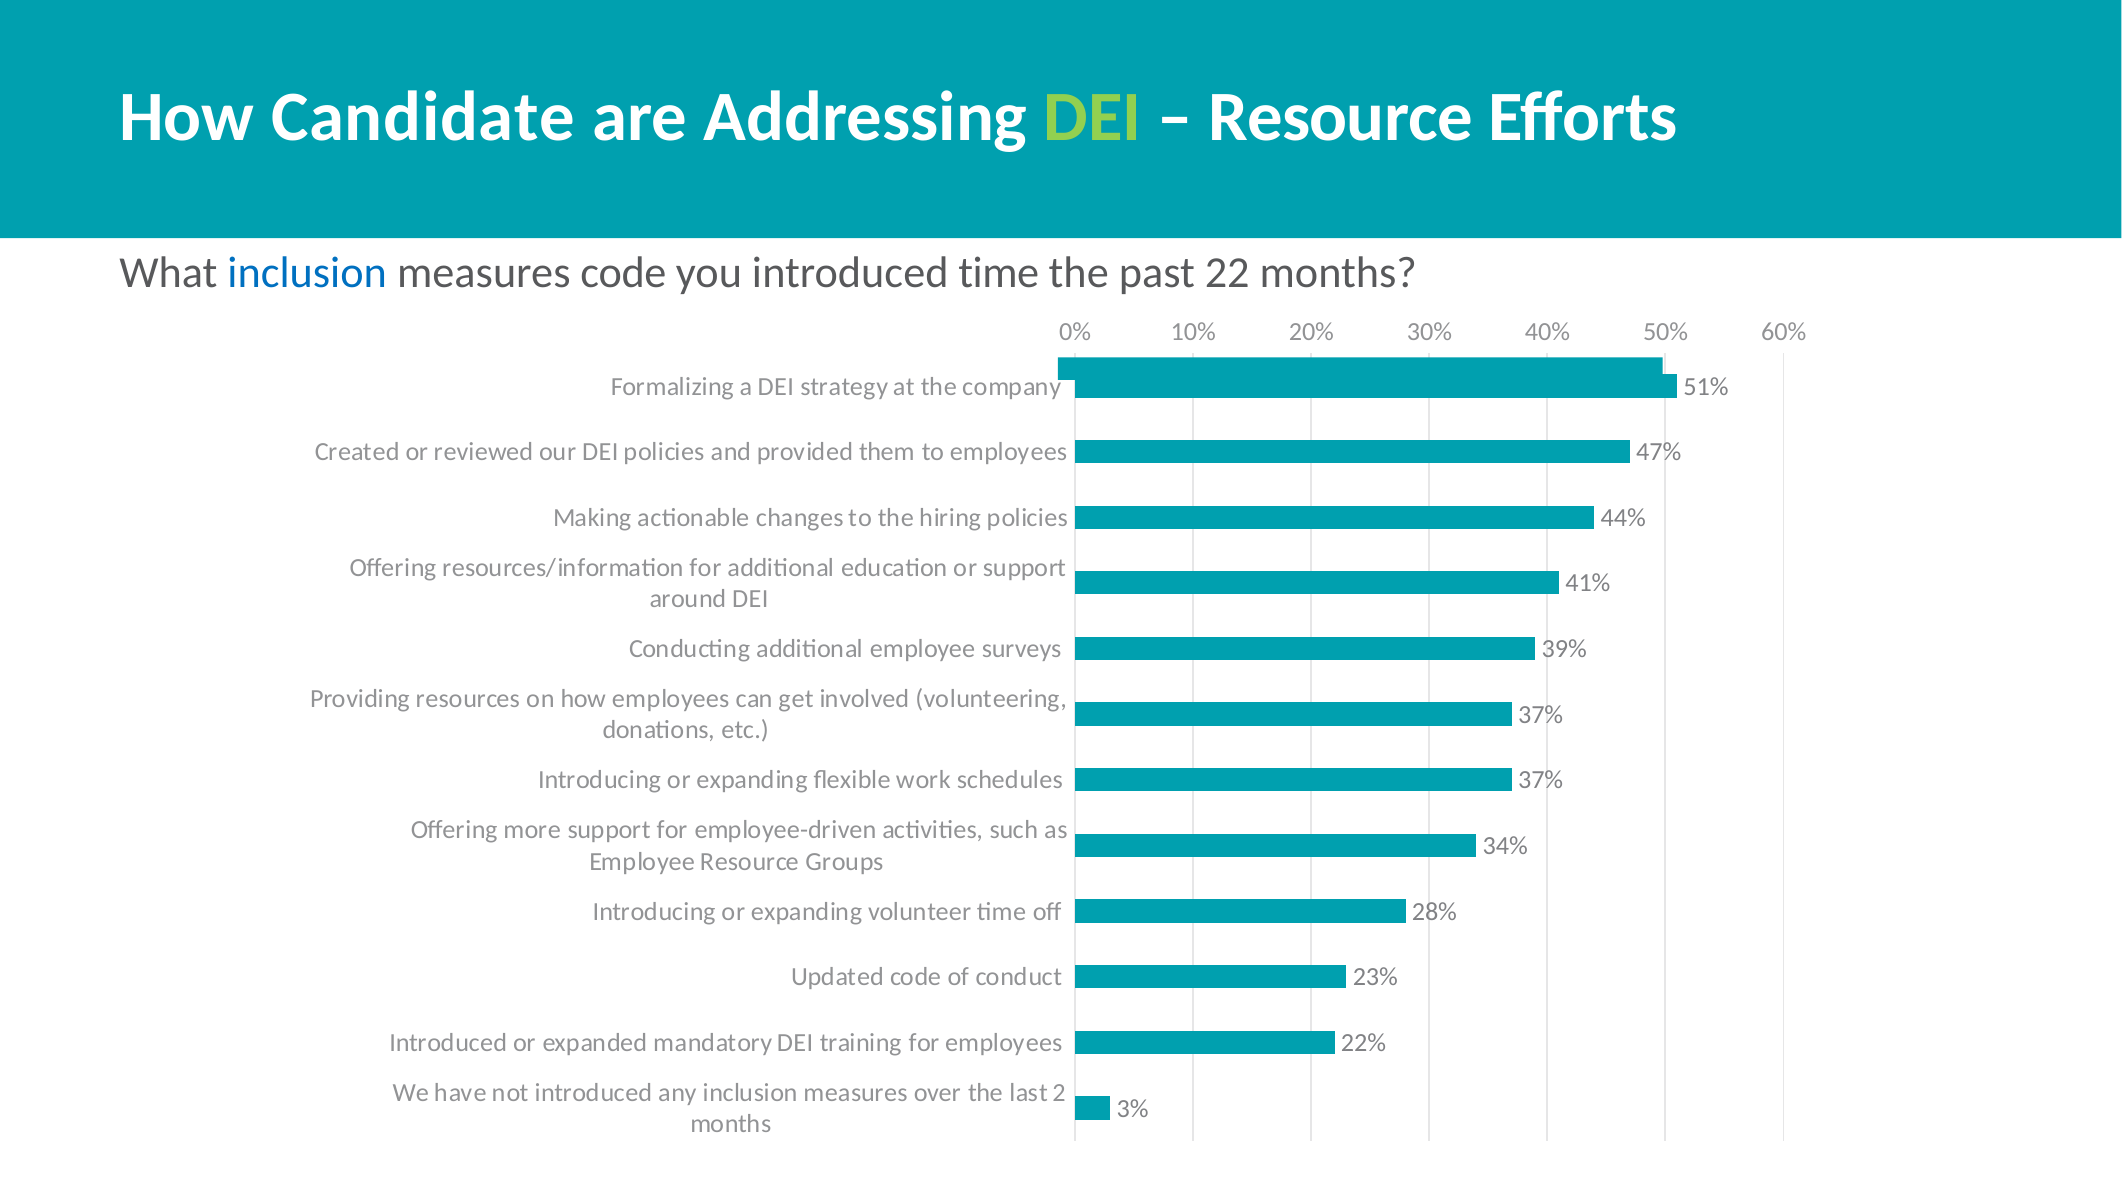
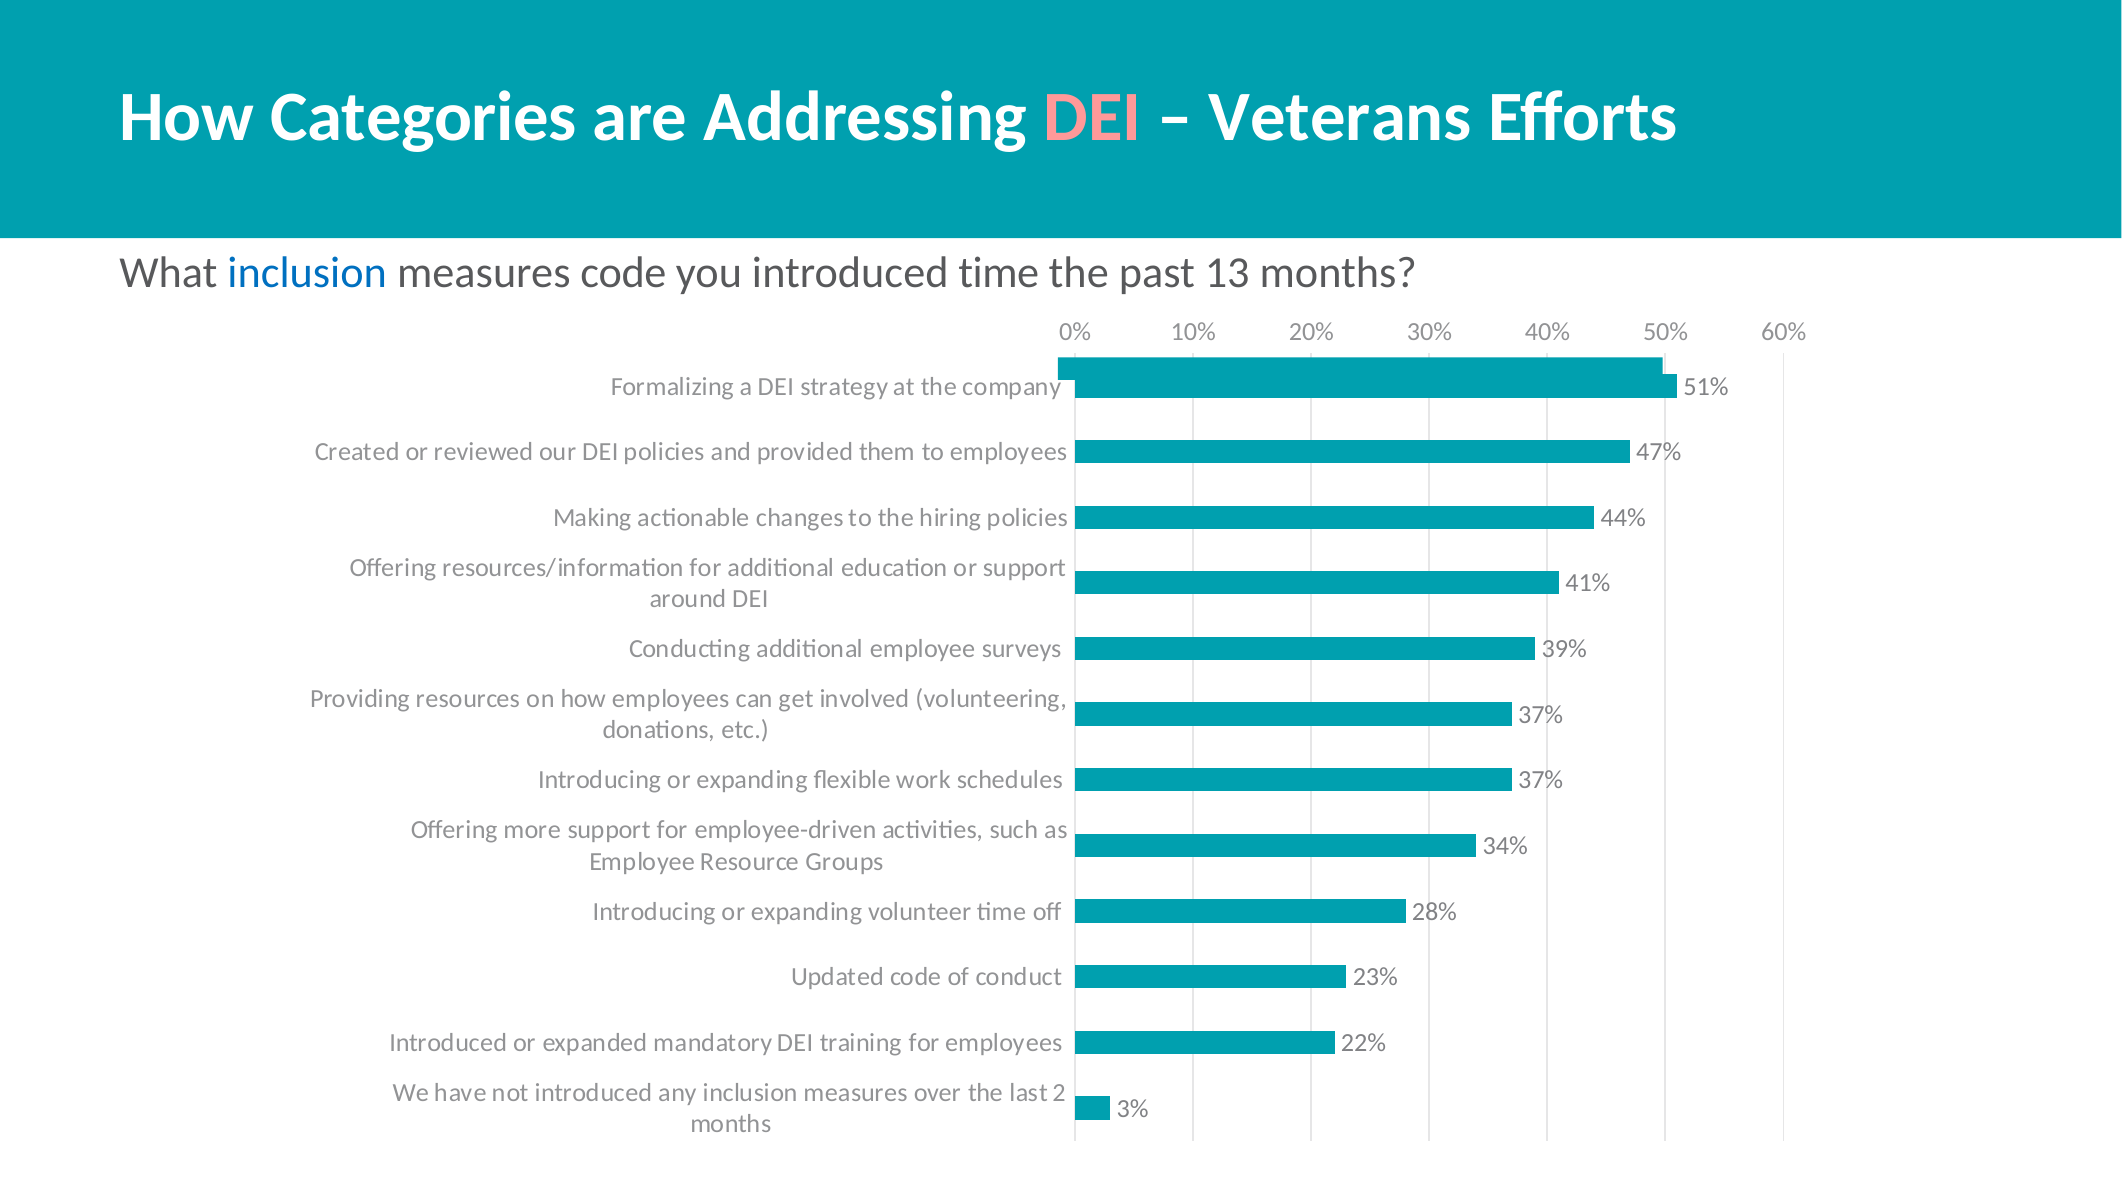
Candidate: Candidate -> Categories (424, 117)
DEI colour: light green -> pink (1092, 117)
Resource: Resource -> Veterans (1340, 117)
22: 22 -> 13 (1227, 272)
